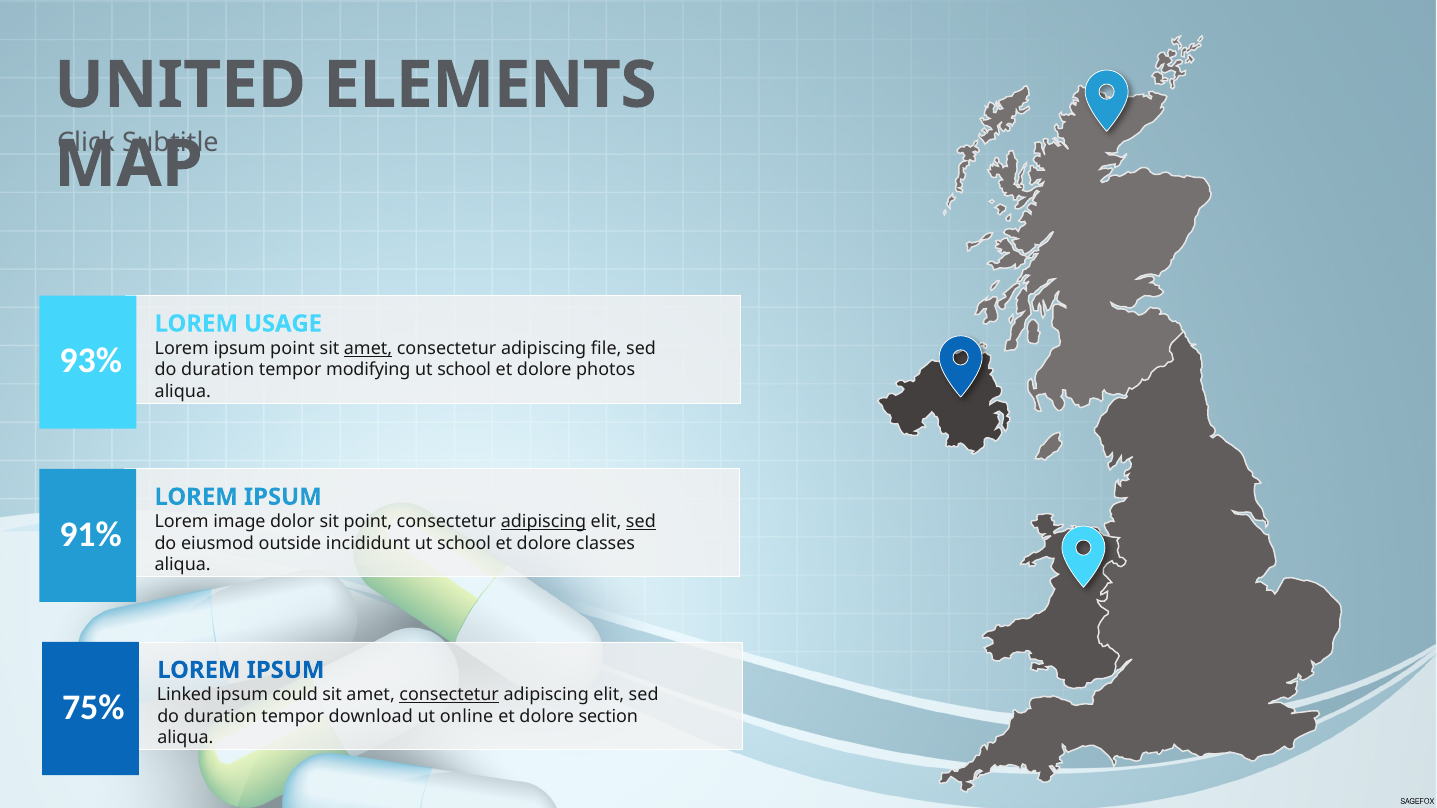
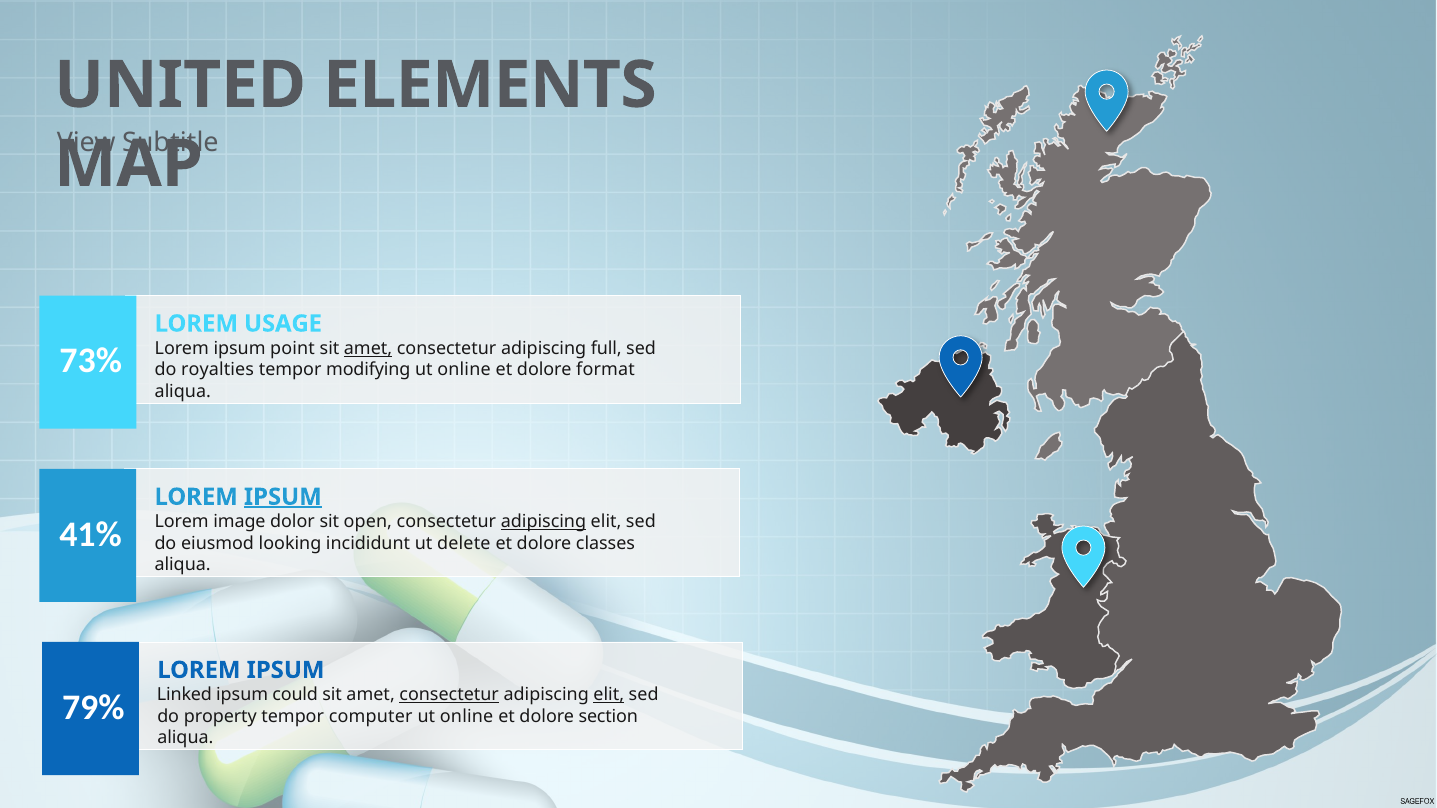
Click: Click -> View (86, 143)
file: file -> full (606, 349)
93%: 93% -> 73% (91, 361)
duration: duration -> royalties (218, 370)
school: school -> online (464, 370)
photos: photos -> format (606, 370)
IPSUM underline: none -> present (283, 497)
sit point: point -> open (368, 522)
sed underline: present -> none (641, 522)
91%: 91% -> 41% (91, 534)
outside: outside -> looking (290, 543)
incididunt ut school: school -> delete (464, 543)
elit underline: none -> present (609, 695)
75%: 75% -> 79% (93, 708)
duration: duration -> property (220, 717)
download: download -> computer (371, 717)
